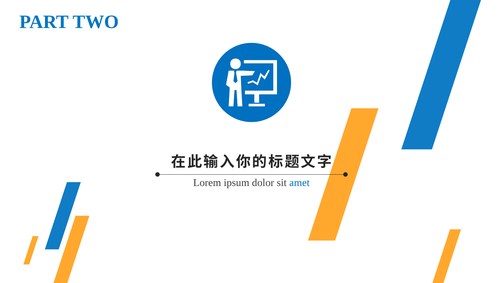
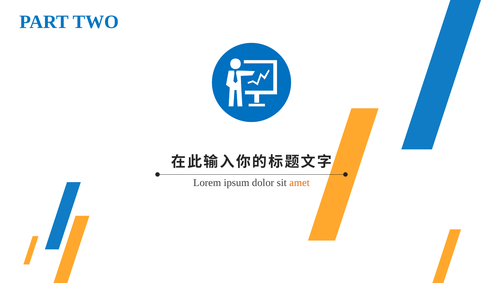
amet colour: blue -> orange (299, 183)
